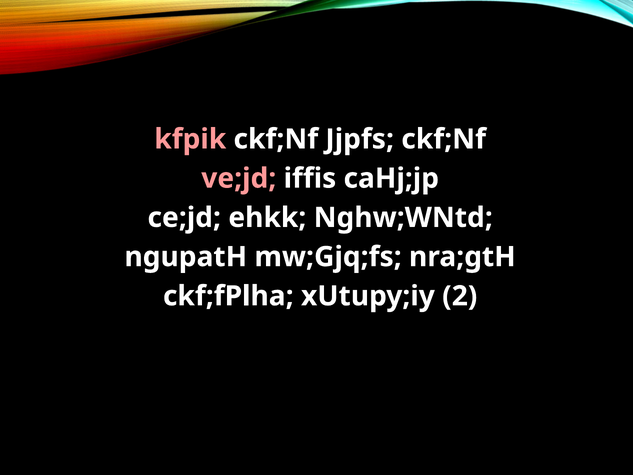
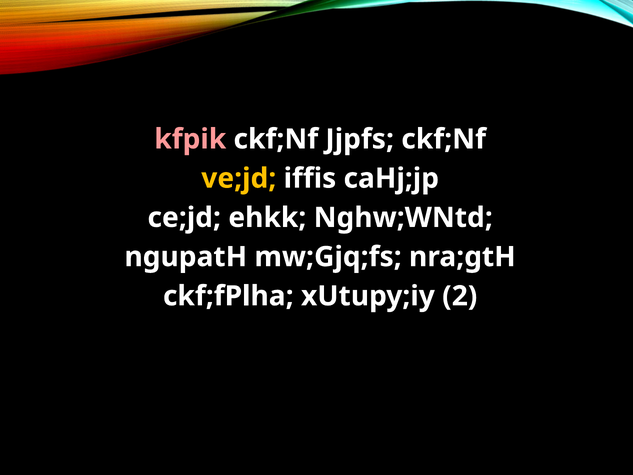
ve;jd colour: pink -> yellow (239, 178)
